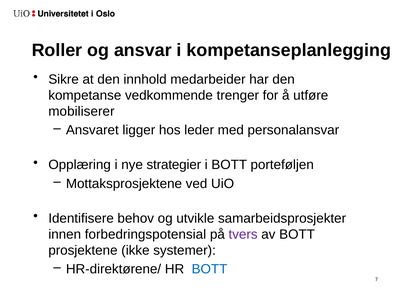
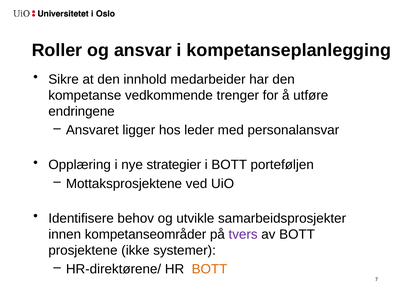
mobiliserer: mobiliserer -> endringene (82, 112)
forbedringspotensial: forbedringspotensial -> kompetanseområder (146, 235)
BOTT colour: blue -> orange (209, 270)
